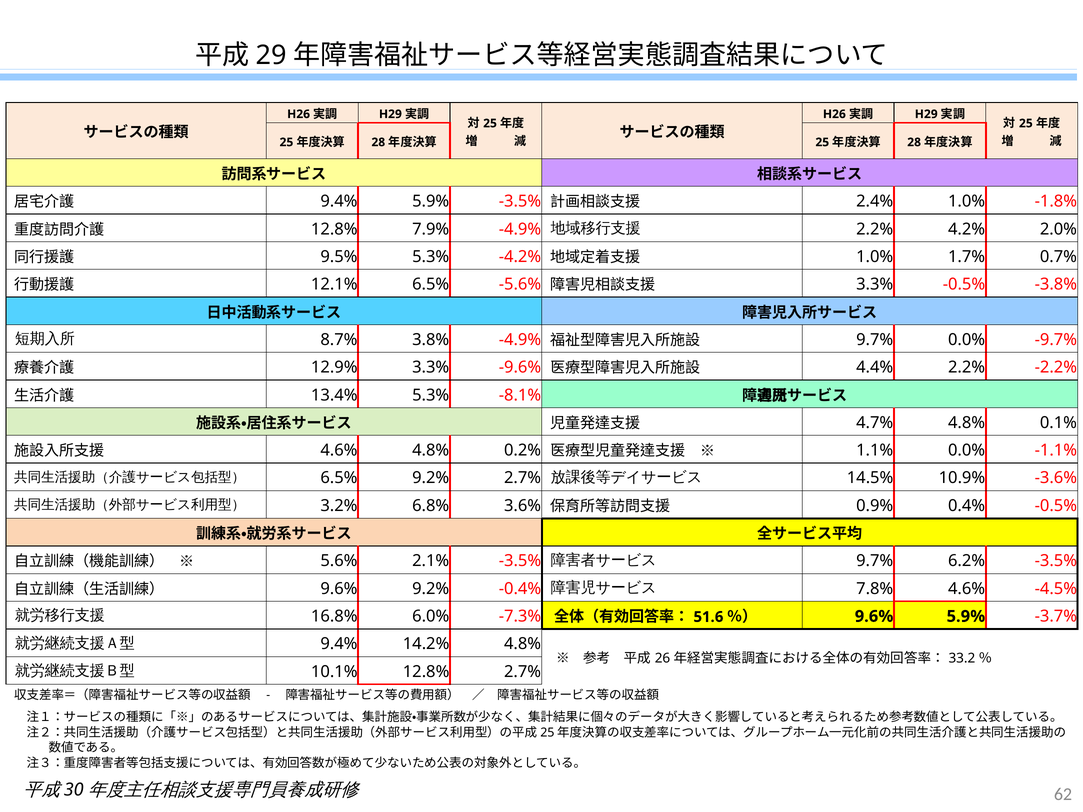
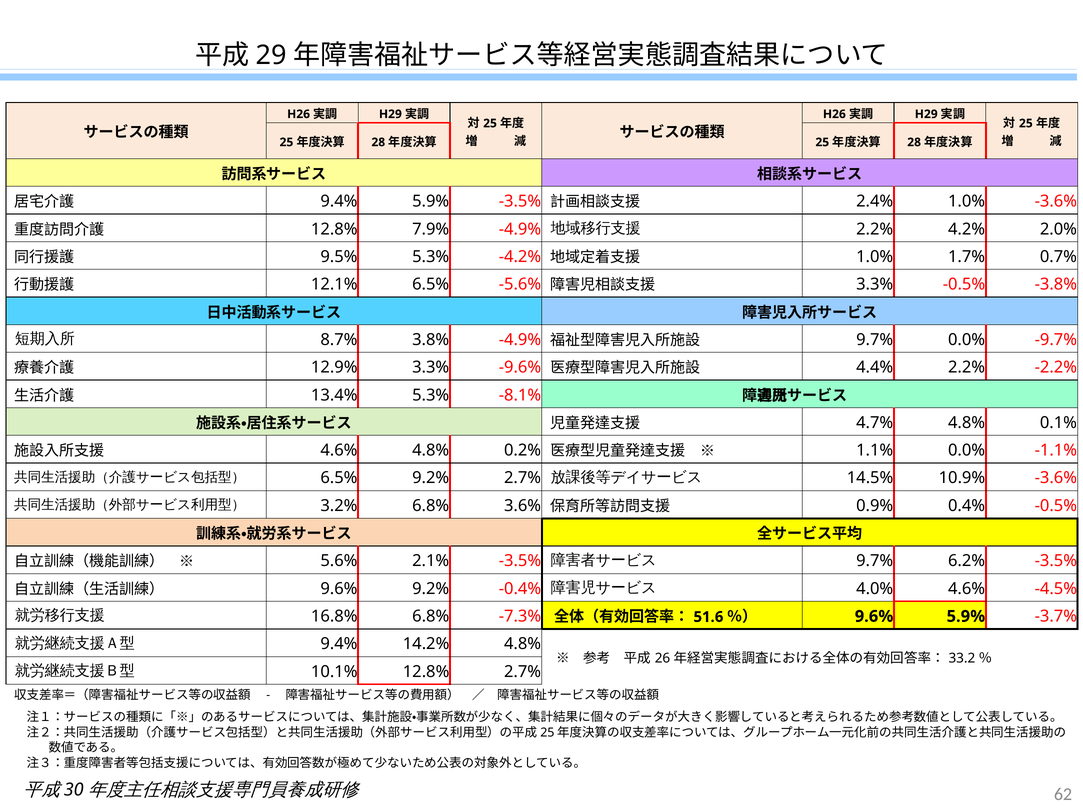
1.0% -1.8%: -1.8% -> -3.6% (1056, 201)
7.8%: 7.8% -> 4.0% (875, 589)
16.8% 6.0%: 6.0% -> 6.8% (431, 617)
